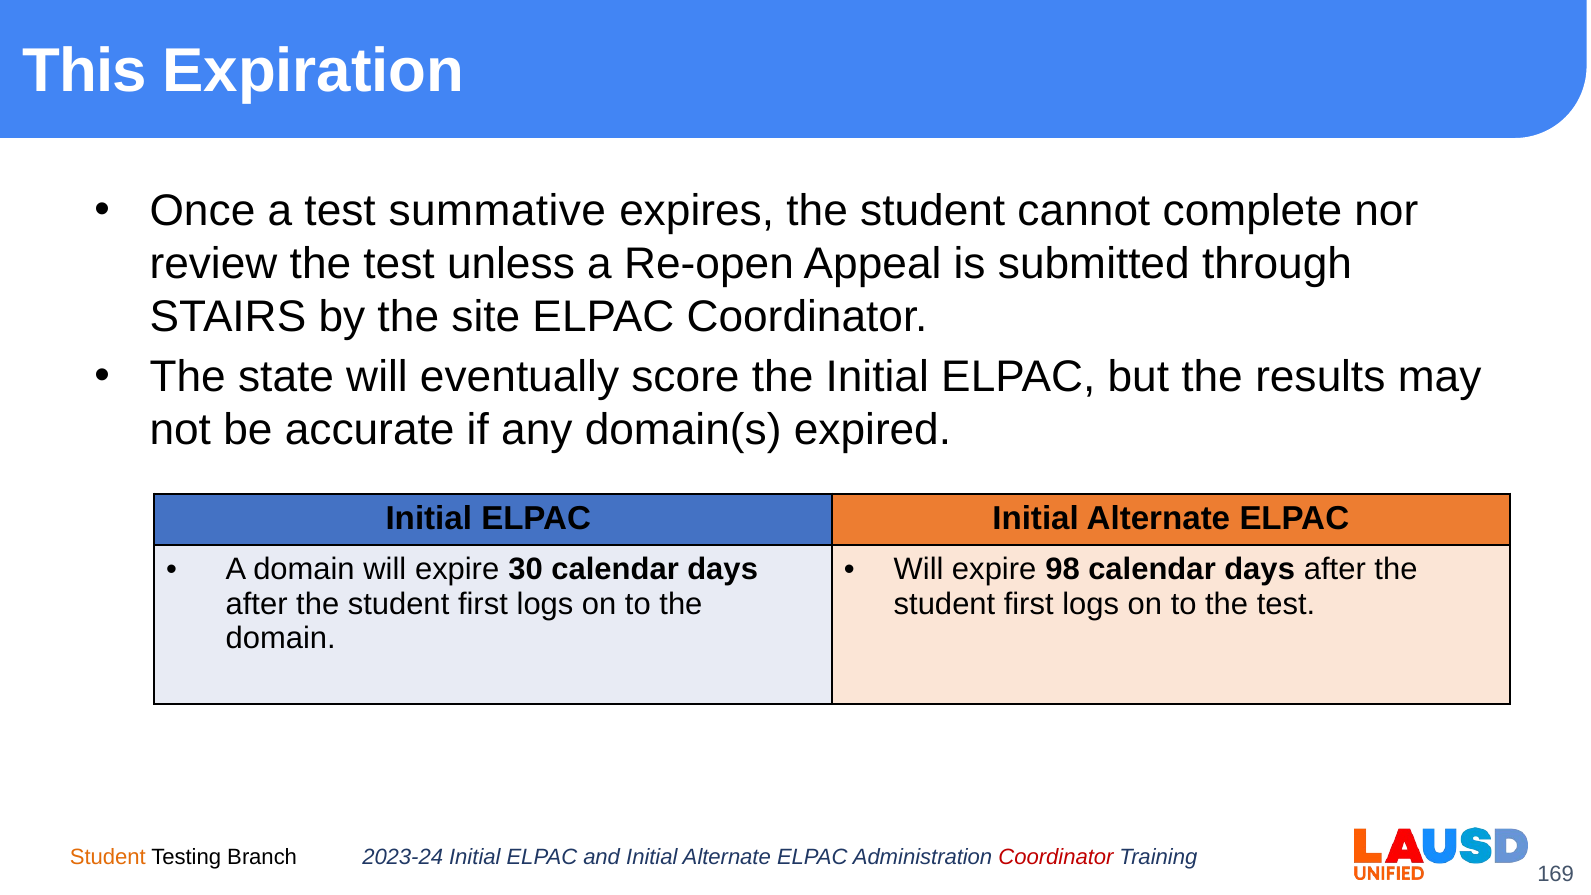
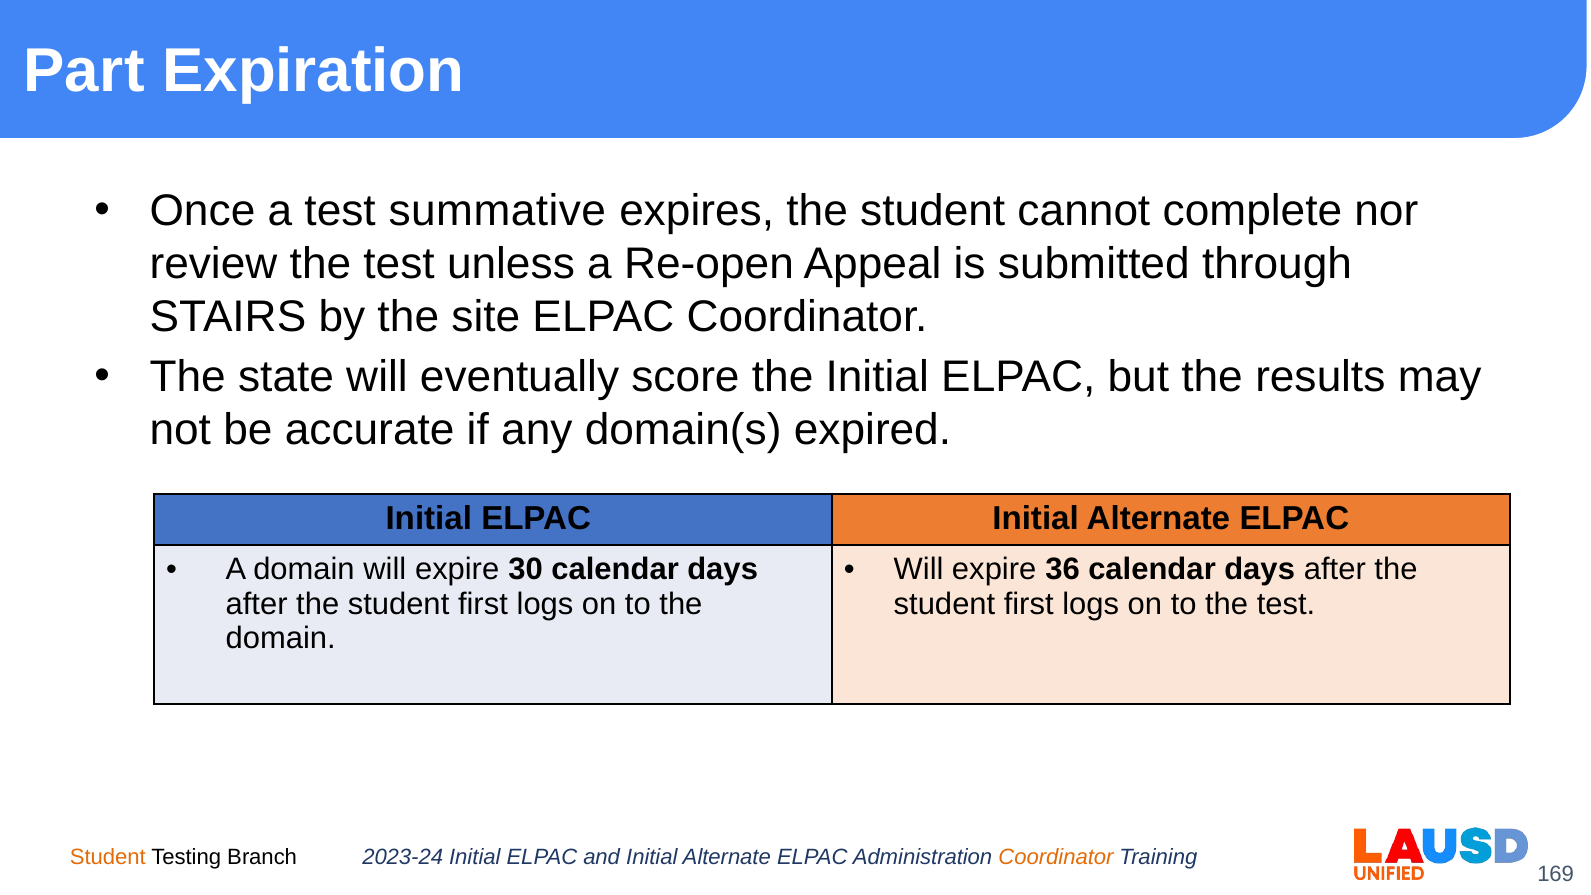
This: This -> Part (84, 72)
98: 98 -> 36 (1063, 569)
Coordinator colour: red -> orange (1056, 858)
